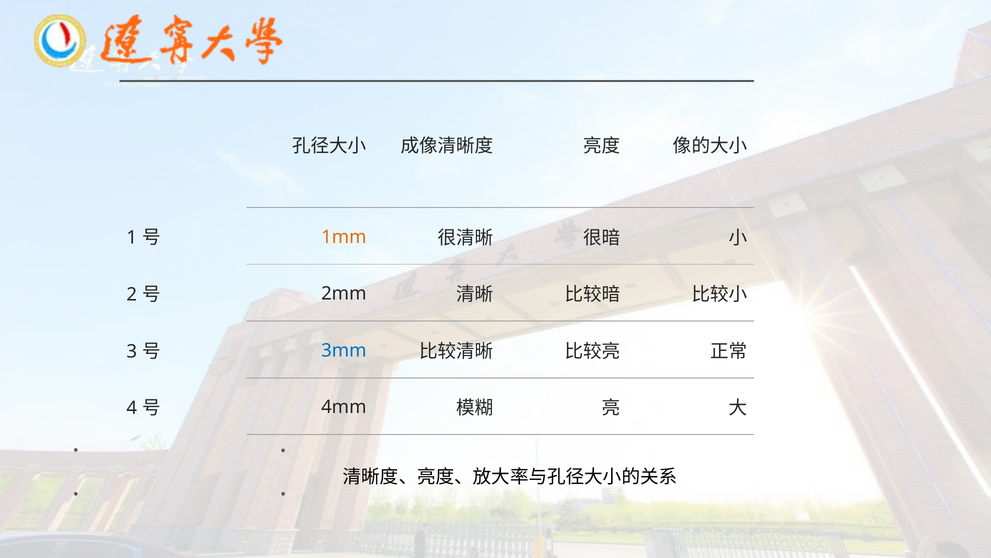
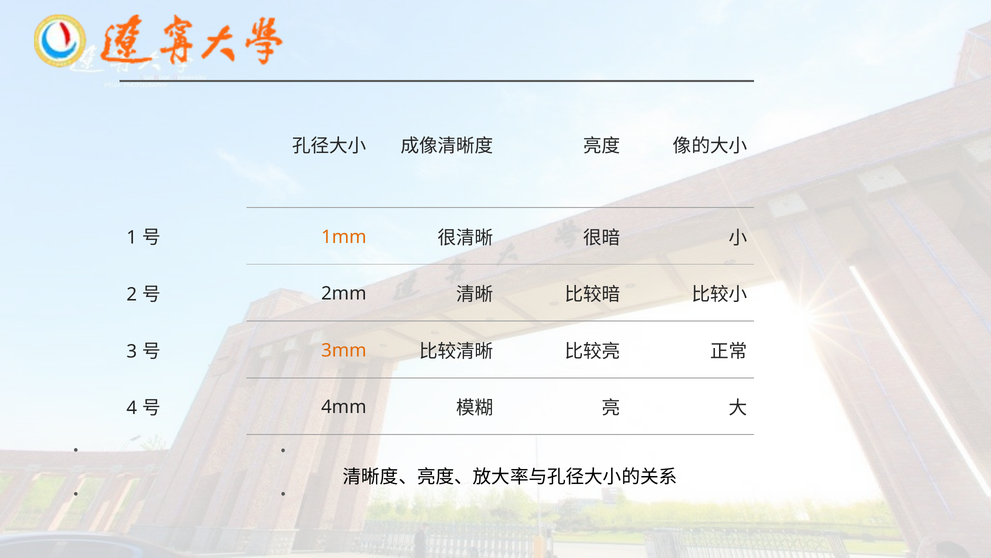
3mm colour: blue -> orange (344, 350)
